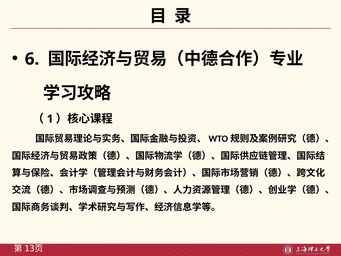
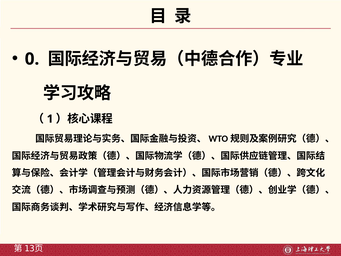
6: 6 -> 0 (32, 59)
